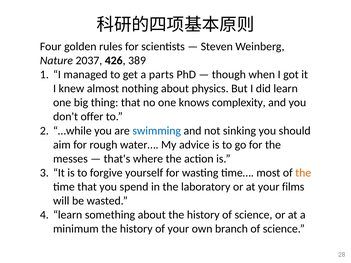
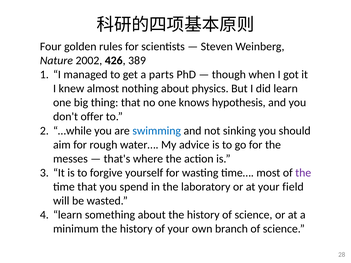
2037: 2037 -> 2002 (89, 61)
complexity: complexity -> hypothesis (239, 103)
the colour: orange -> purple (303, 173)
films: films -> field (293, 187)
